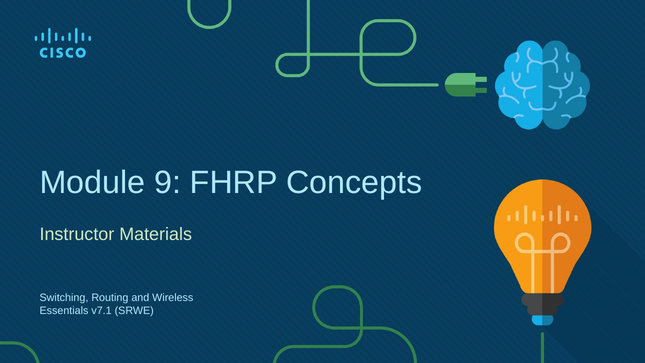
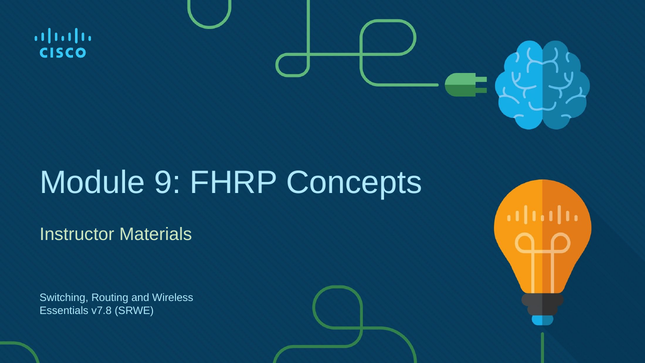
v7.1: v7.1 -> v7.8 (102, 310)
